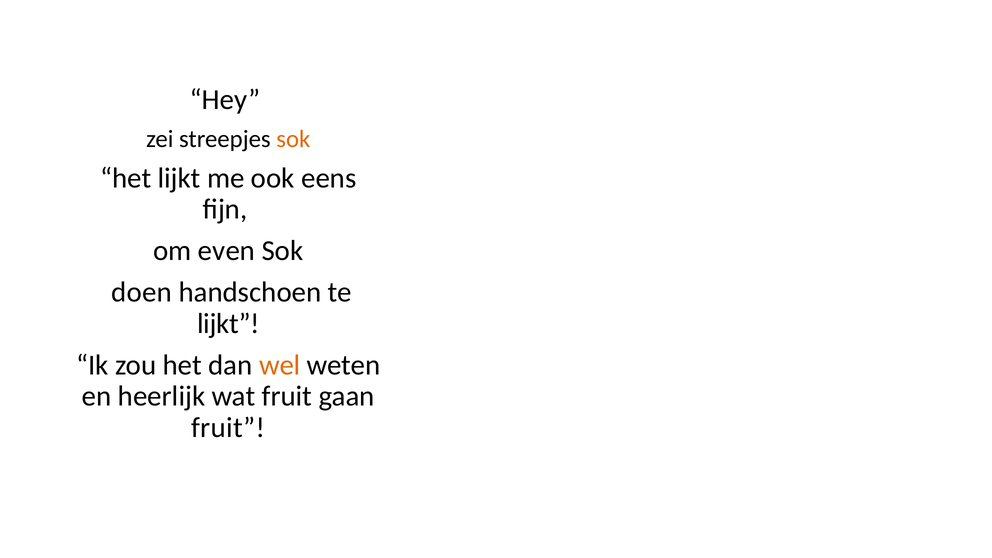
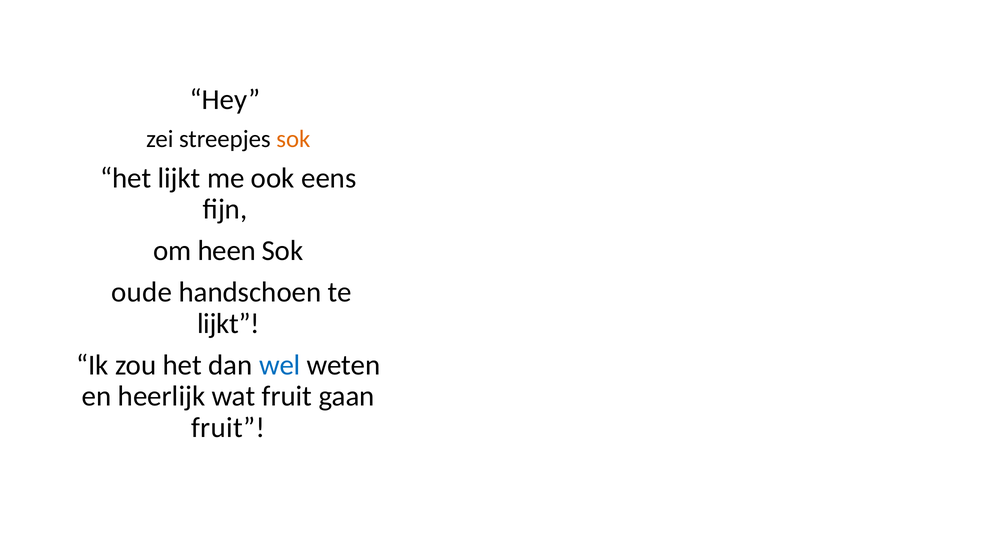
even: even -> heen (227, 251)
doen: doen -> oude (142, 292)
wel colour: orange -> blue (280, 365)
